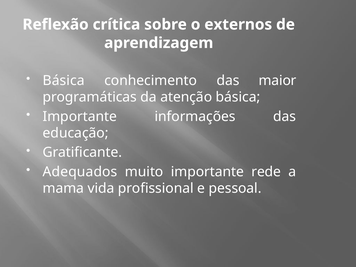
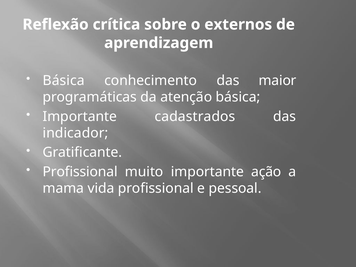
informações: informações -> cadastrados (195, 116)
educação: educação -> indicador (76, 133)
Adequados: Adequados -> Profissional (80, 172)
rede: rede -> ação (266, 172)
